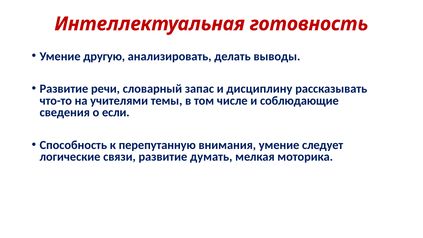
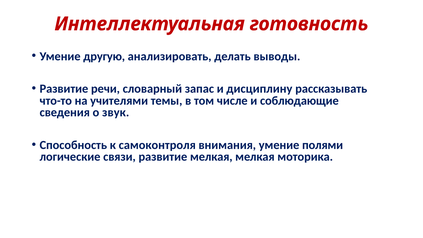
если: если -> звук (116, 113)
перепутанную: перепутанную -> самоконтроля (157, 145)
следует: следует -> полями (323, 145)
развитие думать: думать -> мелкая (211, 157)
